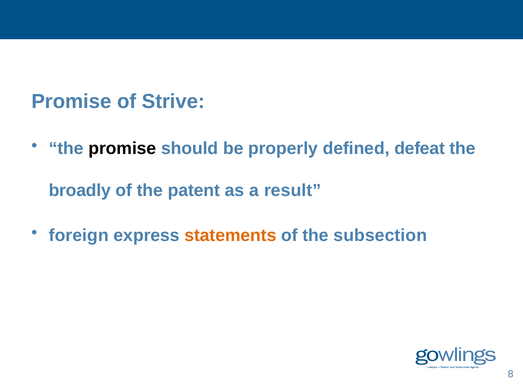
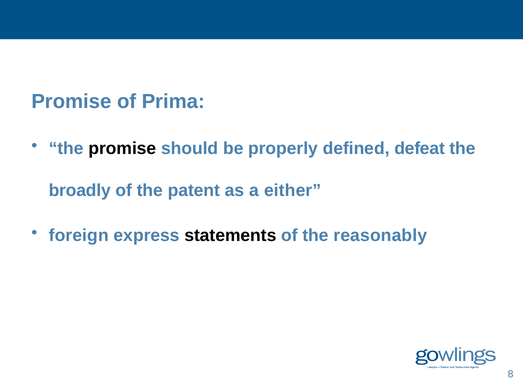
Strive: Strive -> Prima (173, 102)
result: result -> either (293, 190)
statements colour: orange -> black (230, 236)
subsection: subsection -> reasonably (380, 236)
